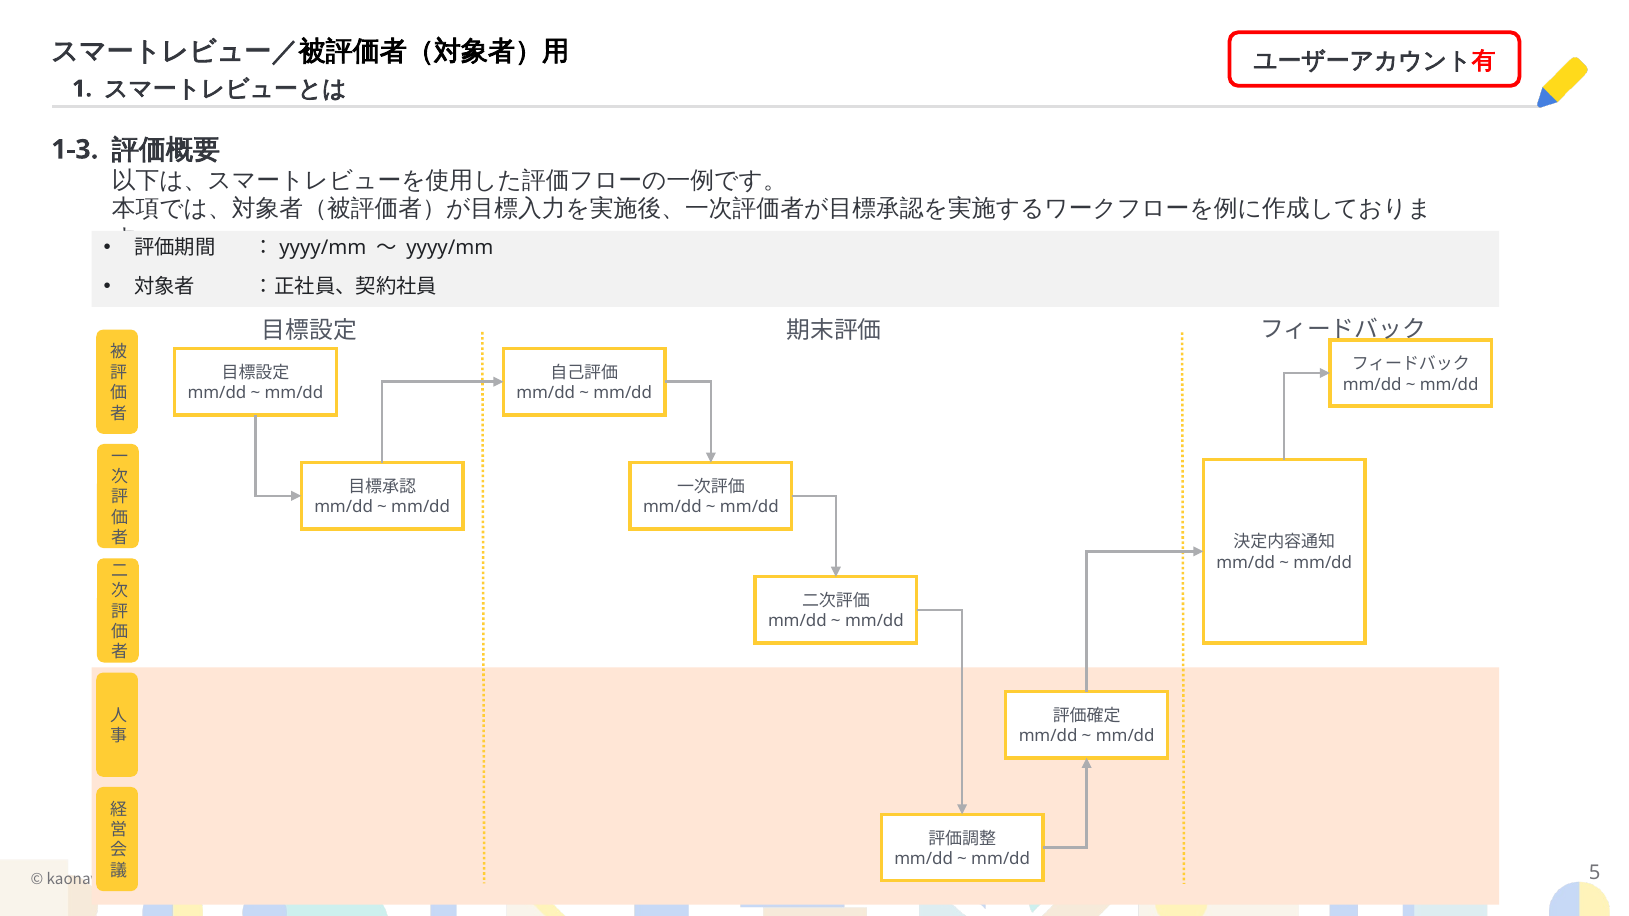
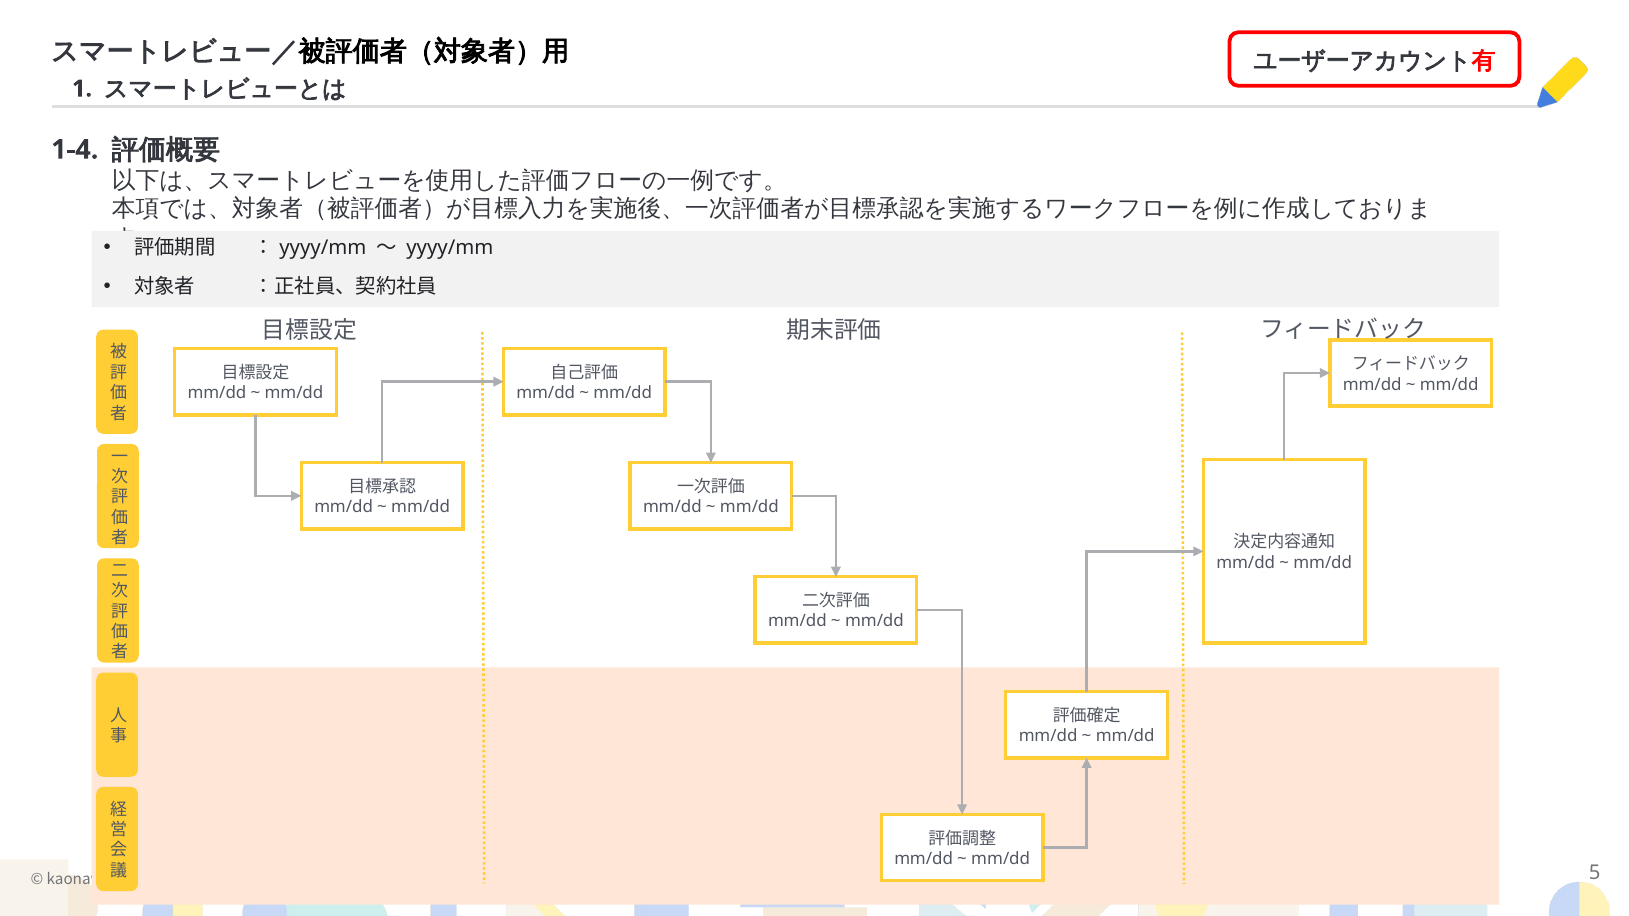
1-3: 1-3 -> 1-4 (75, 150)
